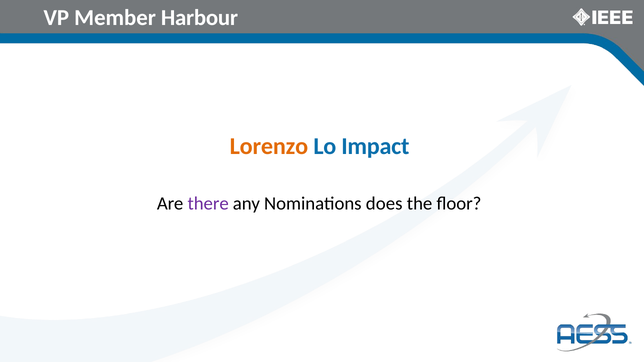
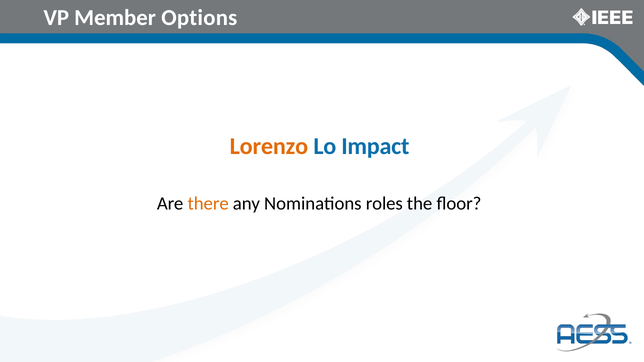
Harbour: Harbour -> Options (199, 18)
there colour: purple -> orange (208, 203)
does: does -> roles (384, 203)
